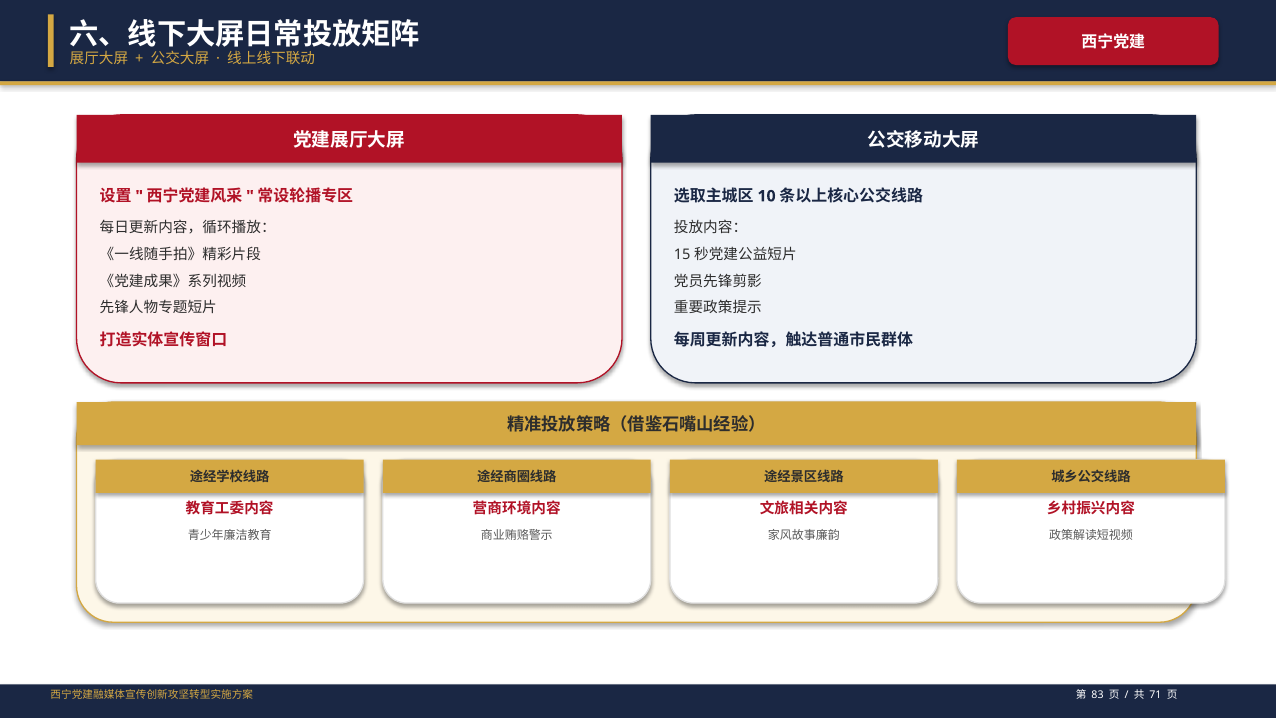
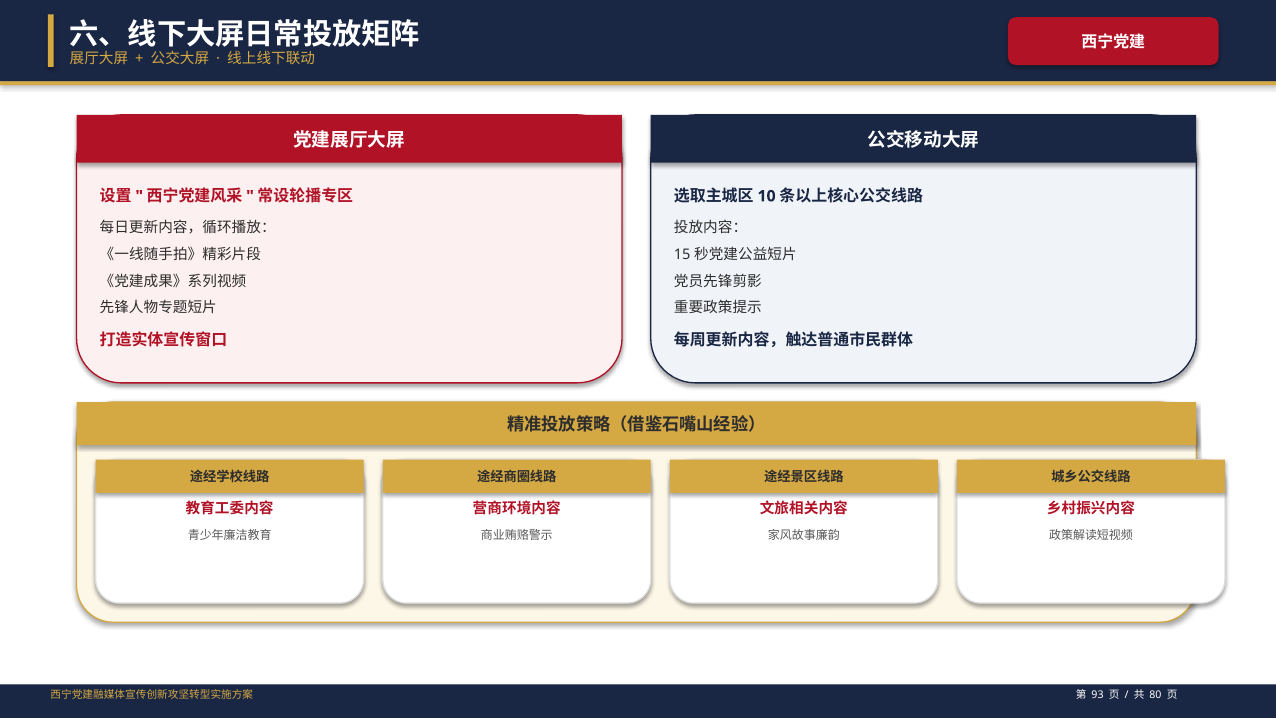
83: 83 -> 93 (1098, 695)
71: 71 -> 80 (1155, 695)
